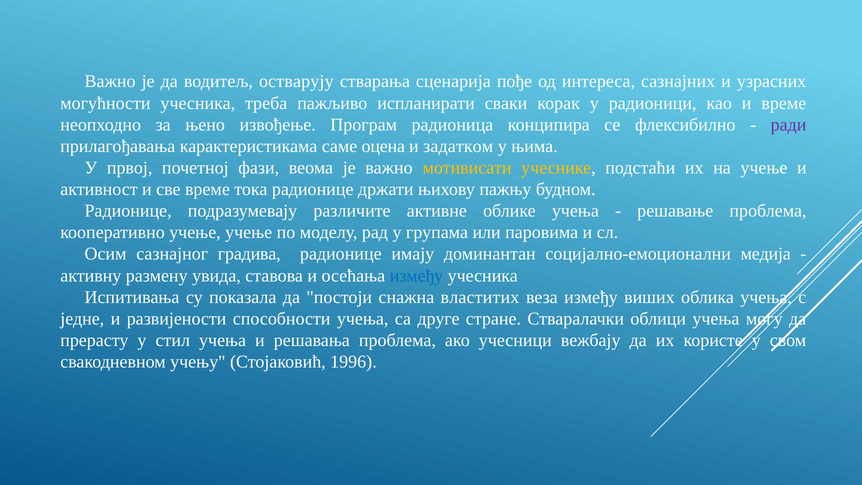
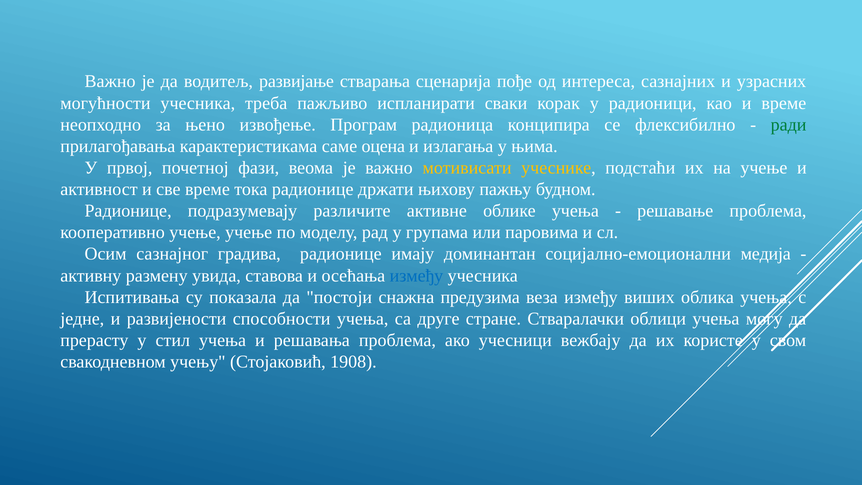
остварују: остварују -> развијање (297, 82)
ради colour: purple -> green (789, 125)
задатком: задатком -> излагања (458, 146)
властитих: властитих -> предузима (480, 297)
1996: 1996 -> 1908 (353, 362)
